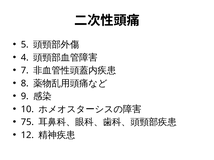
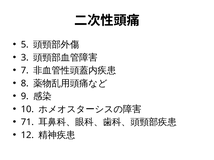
4: 4 -> 3 (25, 58)
75: 75 -> 71 (27, 122)
